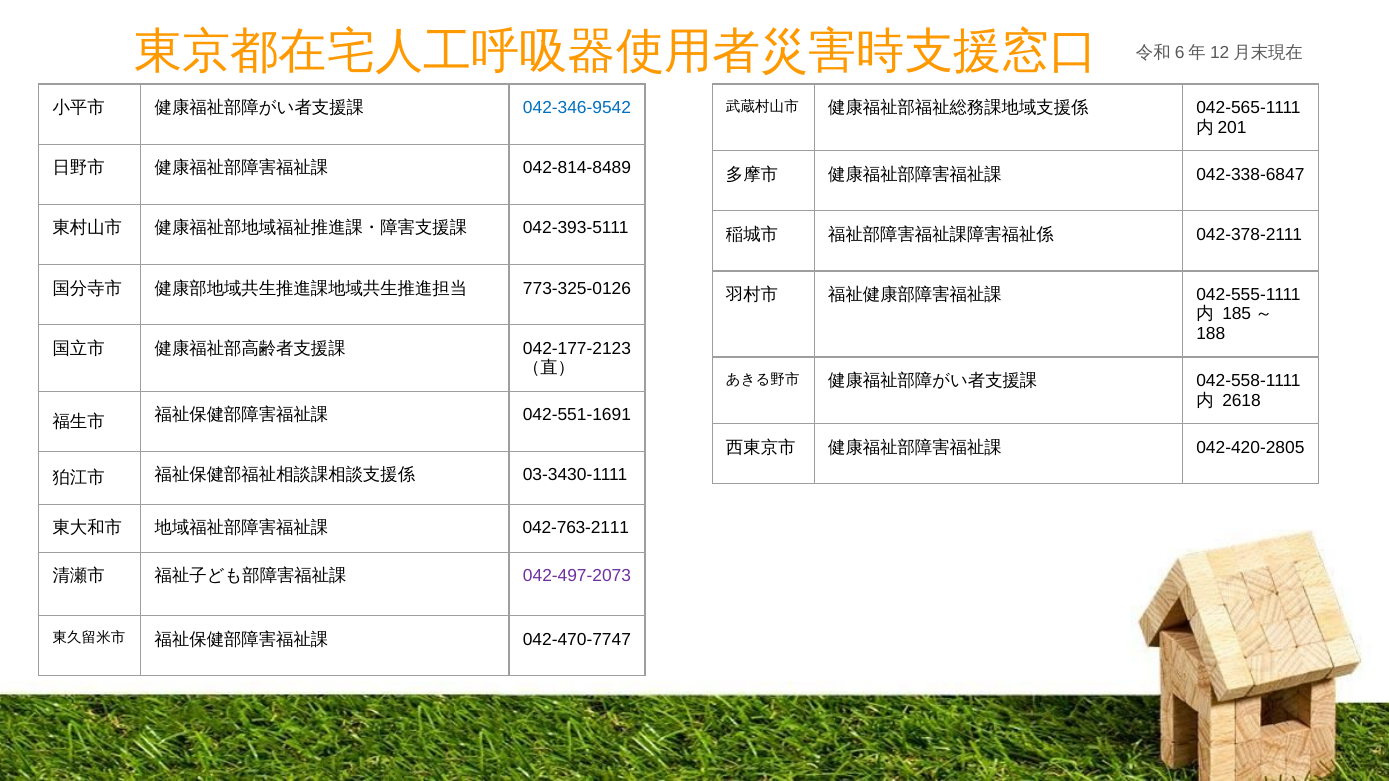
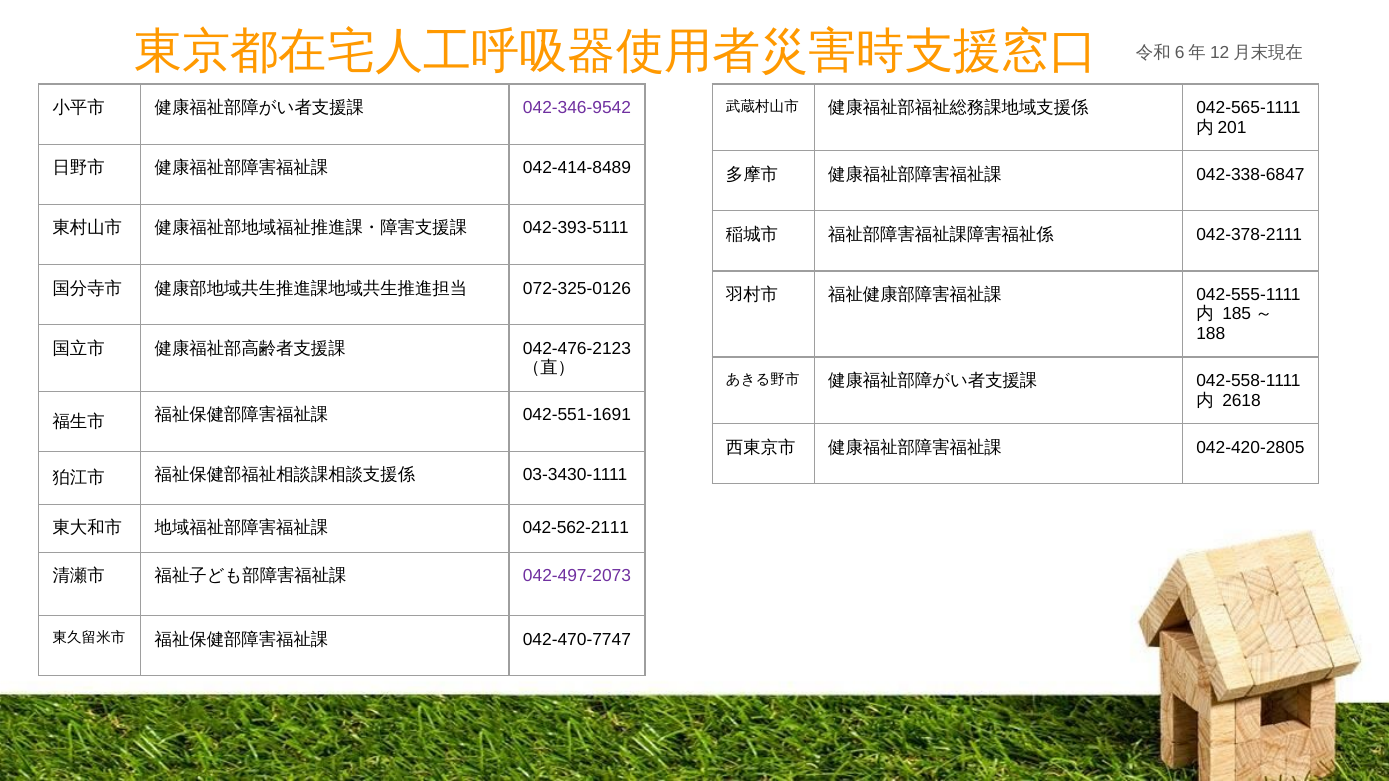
042-346-9542 colour: blue -> purple (577, 108)
042-814-8489: 042-814-8489 -> 042-414-8489 (577, 168)
773-325-0126: 773-325-0126 -> 072-325-0126 (577, 288)
042-177-2123: 042-177-2123 -> 042-476-2123 (577, 349)
042-763-2111: 042-763-2111 -> 042-562-2111 (576, 528)
